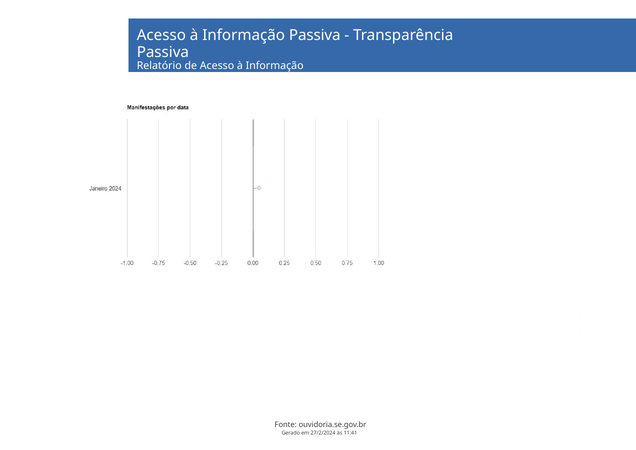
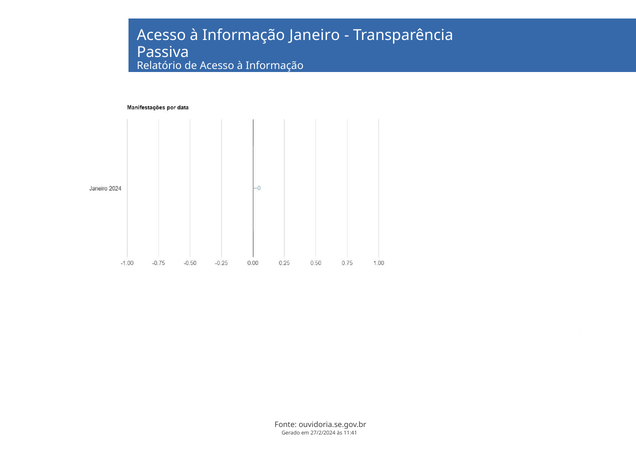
Informação Passiva: Passiva -> Janeiro (315, 35)
